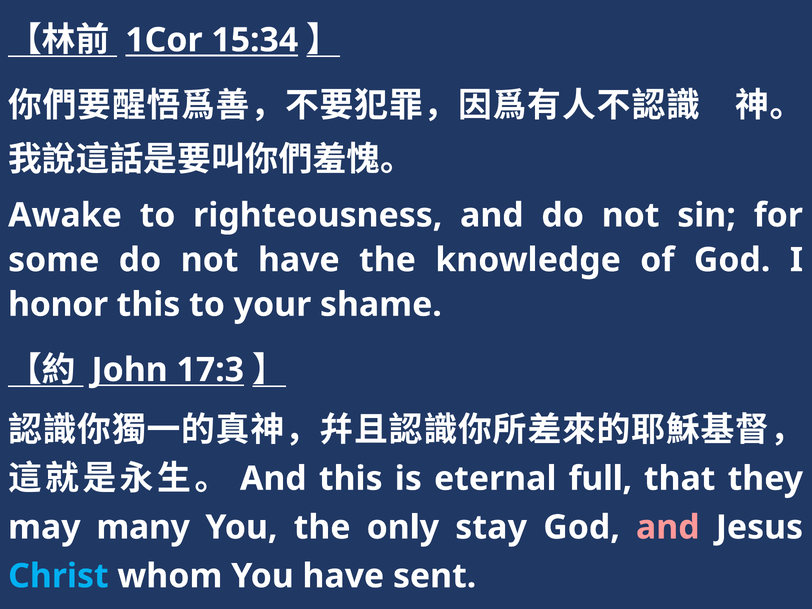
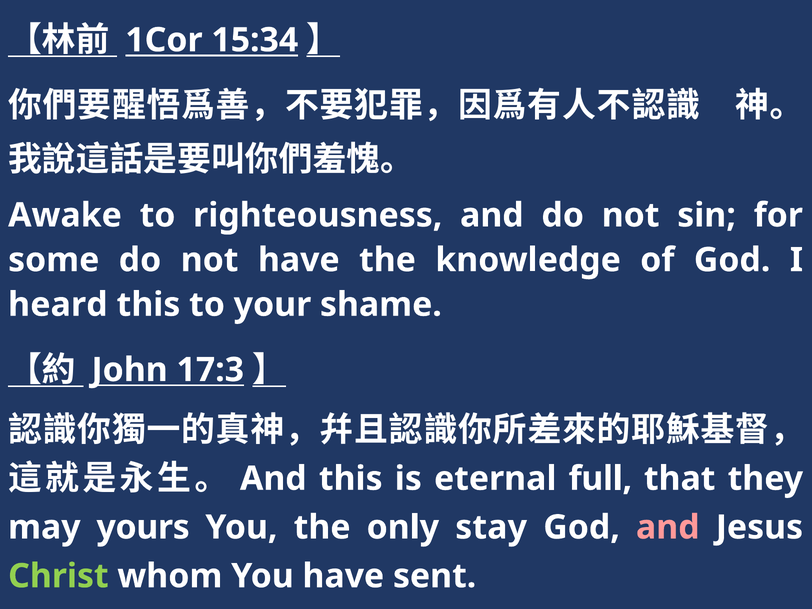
honor: honor -> heard (58, 305)
many: many -> yours (143, 527)
Christ colour: light blue -> light green (58, 576)
